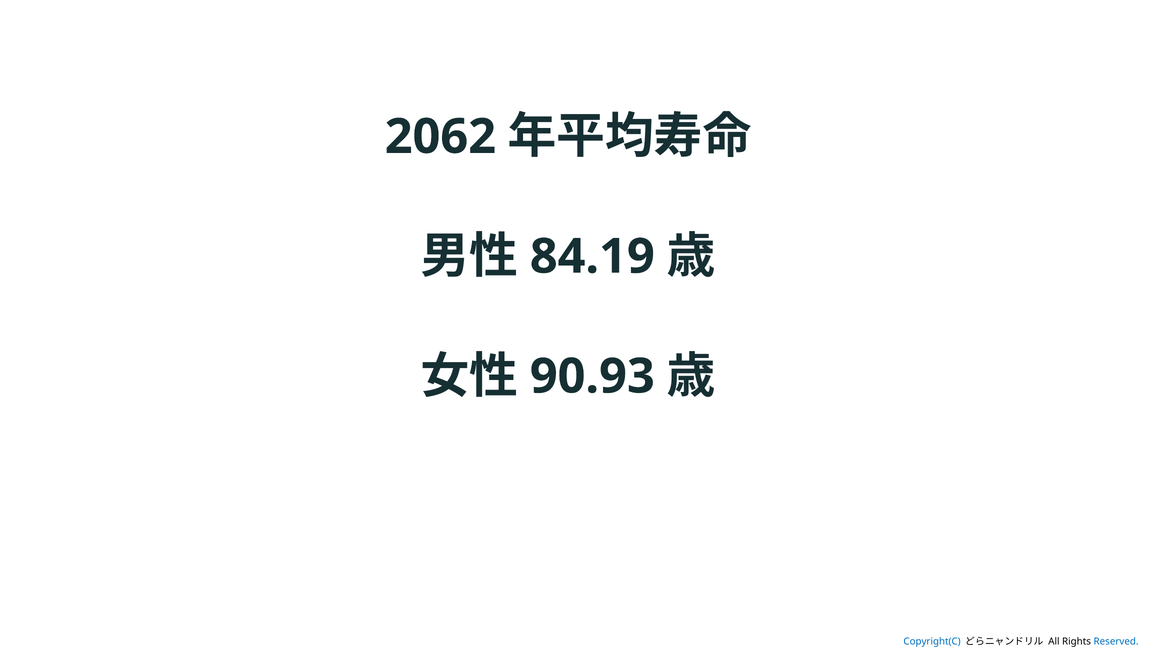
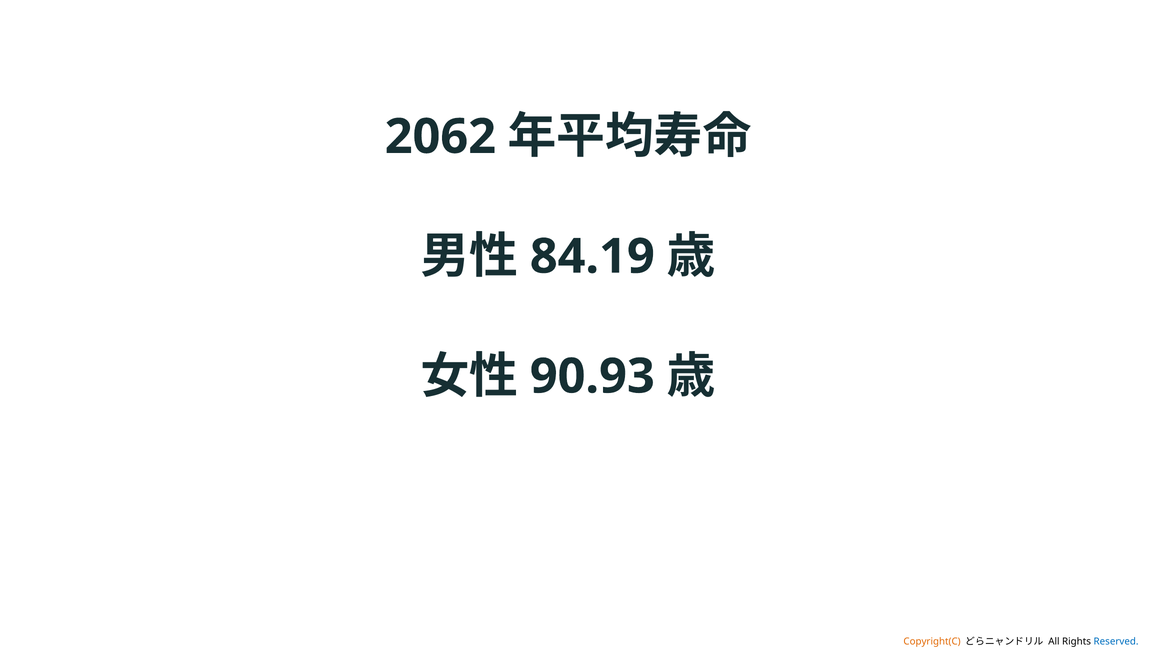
Copyright(C colour: blue -> orange (932, 642)
